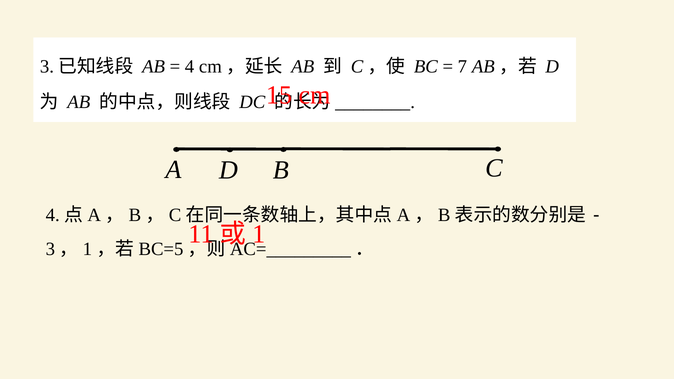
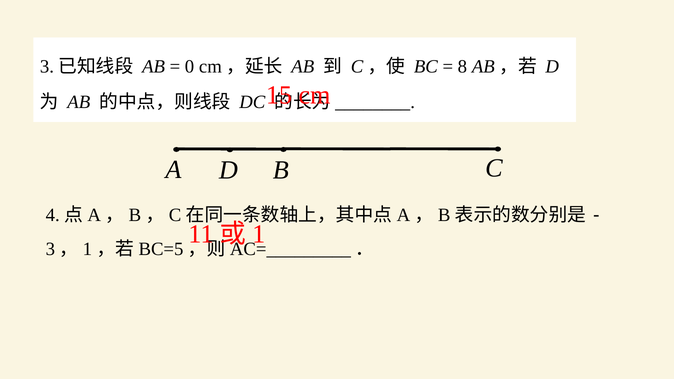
4: 4 -> 0 (190, 66)
7: 7 -> 8 (462, 66)
